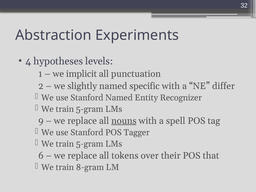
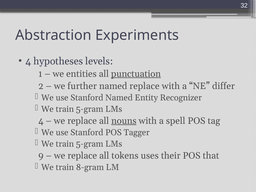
implicit: implicit -> entities (81, 74)
punctuation underline: none -> present (136, 74)
slightly: slightly -> further (82, 86)
named specific: specific -> replace (144, 86)
9: 9 -> 4 (41, 121)
6: 6 -> 9 (41, 156)
over: over -> uses (150, 156)
